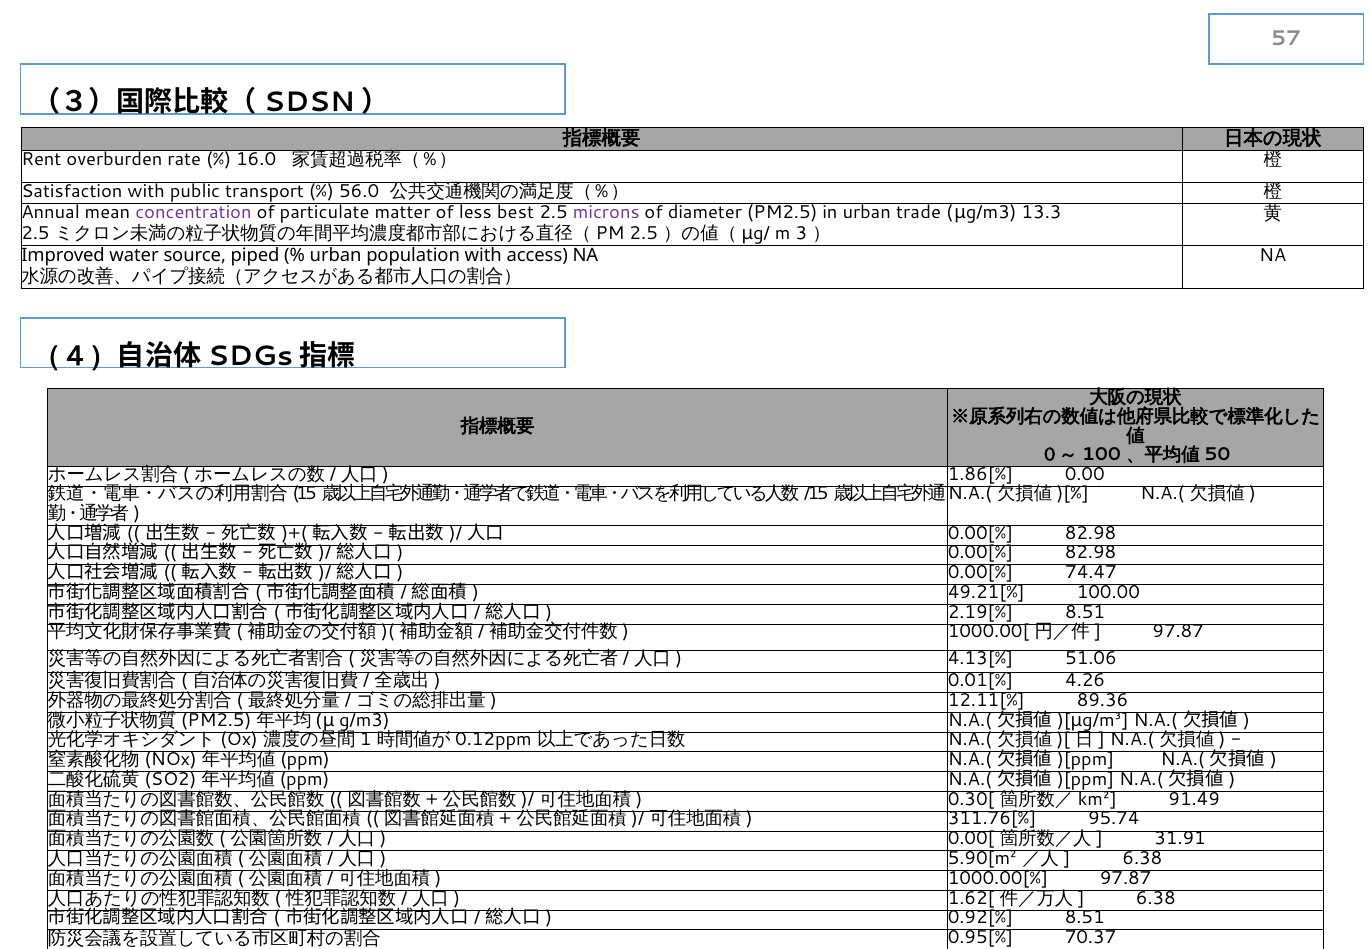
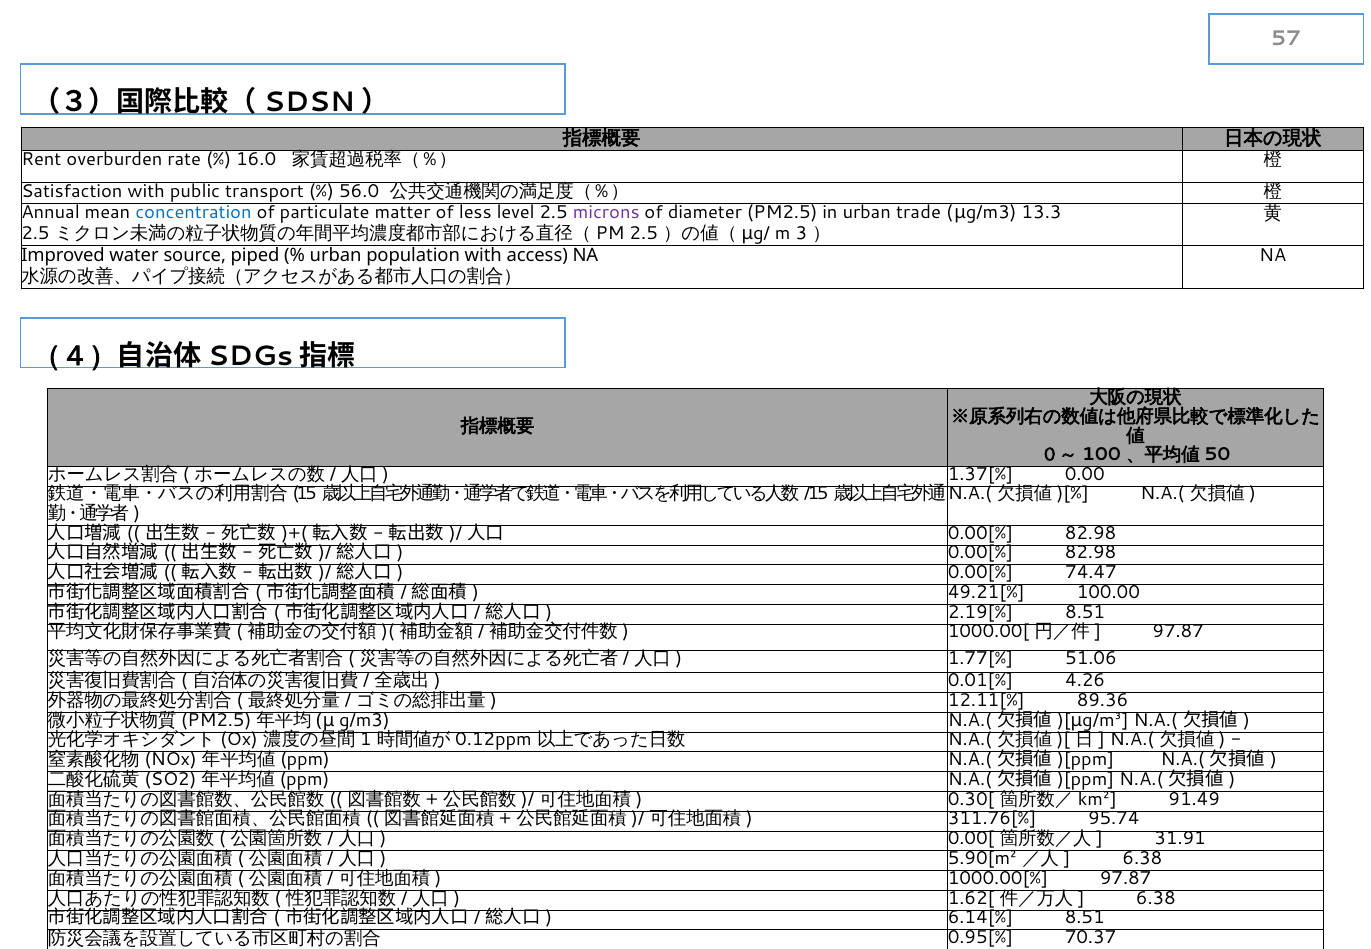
concentration colour: purple -> blue (193, 213)
best: best -> level (516, 213)
1.86[%: 1.86[% -> 1.37[% (981, 474)
4.13[%: 4.13[% -> 1.77[% (981, 659)
0.92[%: 0.92[% -> 6.14[% (981, 918)
